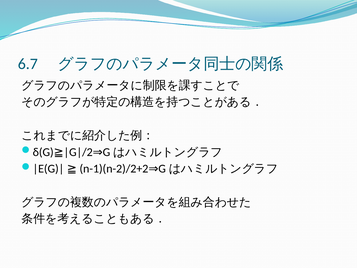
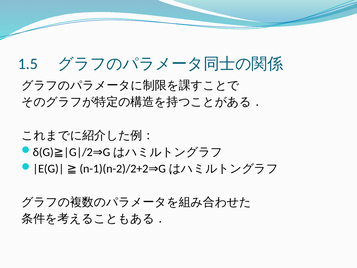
6.7: 6.7 -> 1.5 (28, 64)
